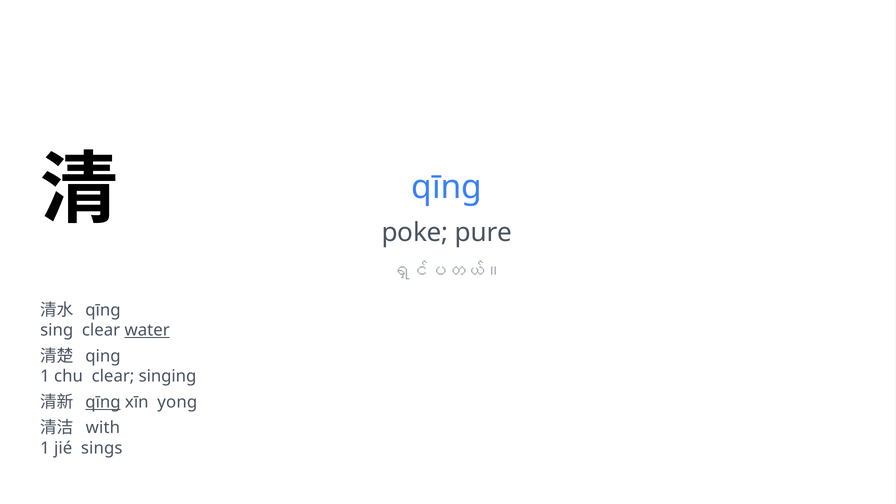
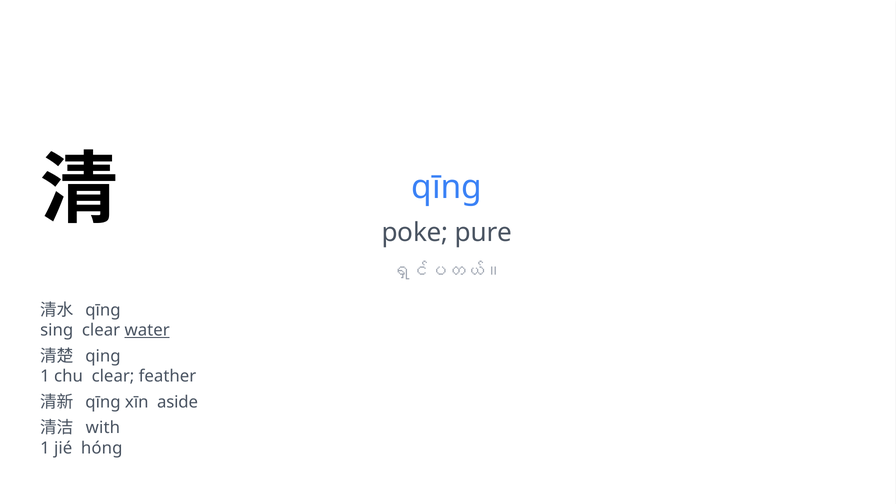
singing: singing -> feather (167, 376)
qīng underline: present -> none (103, 402)
yong: yong -> aside (178, 402)
sings: sings -> hóng (102, 448)
